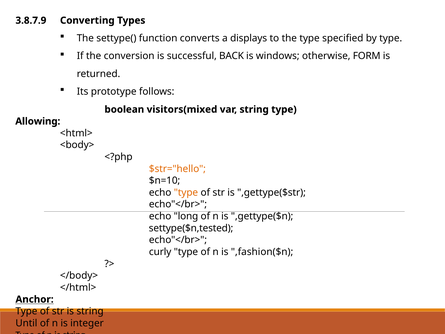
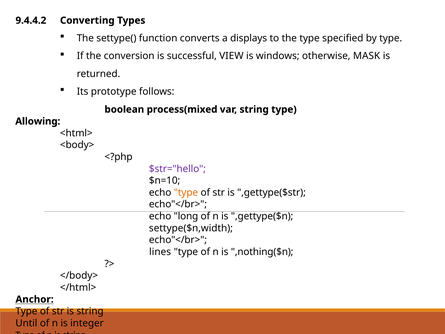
3.8.7.9: 3.8.7.9 -> 9.4.4.2 (31, 20)
BACK: BACK -> VIEW (231, 56)
FORM: FORM -> MASK (367, 56)
visitors(mixed: visitors(mixed -> process(mixed (182, 109)
$str="hello colour: orange -> purple (177, 169)
settype($n,tested: settype($n,tested -> settype($n,width (191, 228)
curly: curly -> lines (160, 252)
,fashion($n: ,fashion($n -> ,nothing($n (262, 252)
